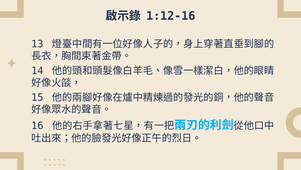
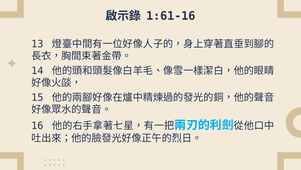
1:12-16: 1:12-16 -> 1:61-16 (171, 16)
